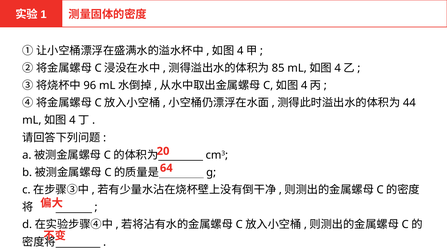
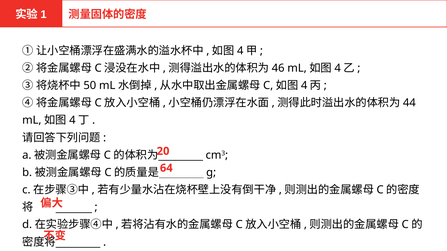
85: 85 -> 46 (278, 68)
96: 96 -> 50 (90, 86)
